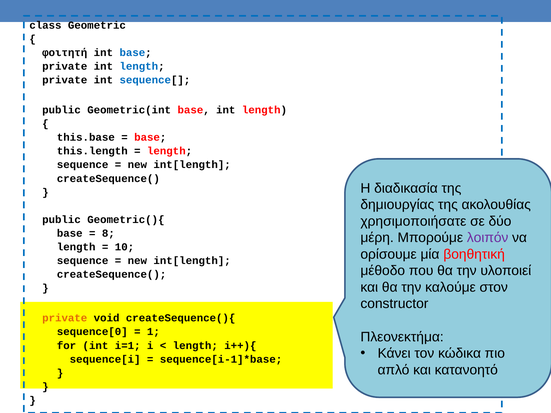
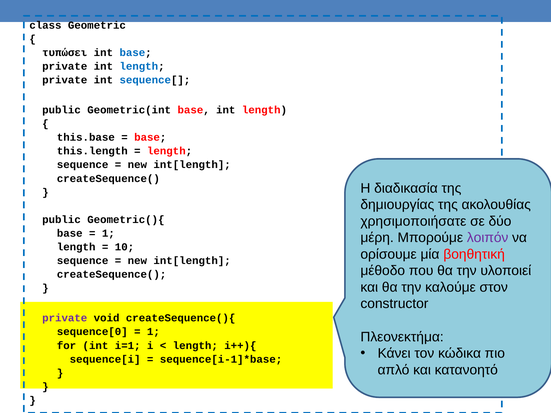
φοιτητή: φοιτητή -> τυπώσει (65, 53)
8: 8 -> 1 (108, 233)
private colour: orange -> purple (65, 318)
